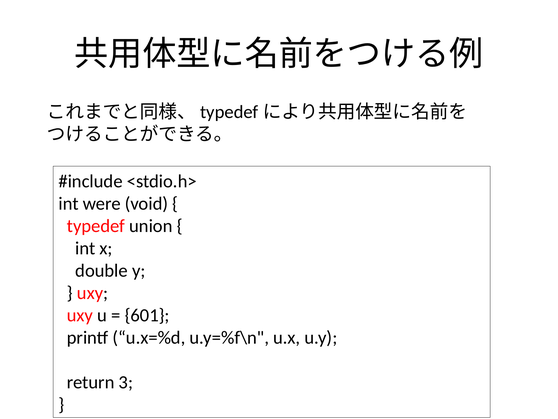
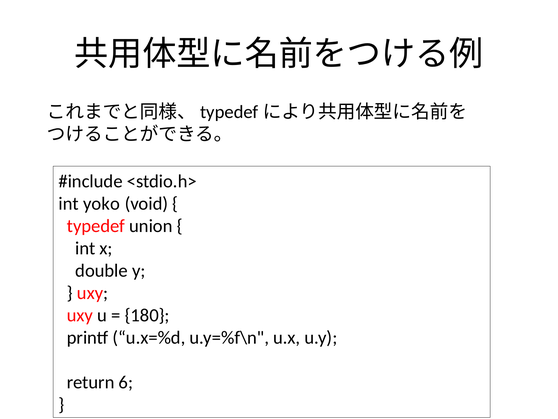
were: were -> yoko (102, 203)
601: 601 -> 180 (147, 315)
3: 3 -> 6 (126, 382)
